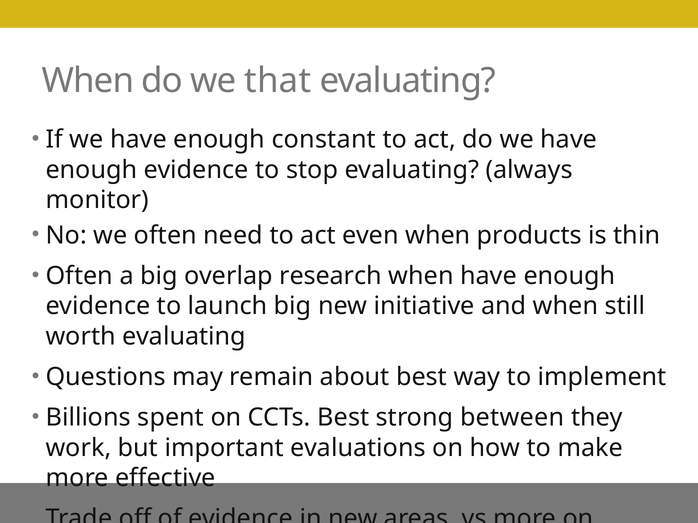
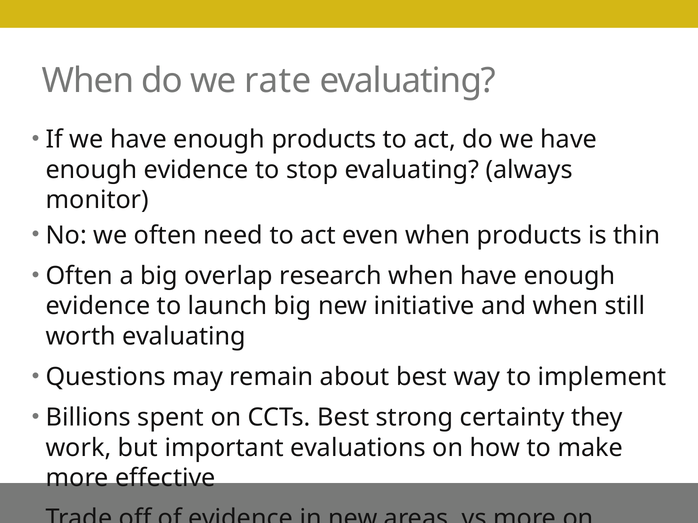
that: that -> rate (278, 81)
enough constant: constant -> products (324, 140)
between: between -> certainty (512, 418)
